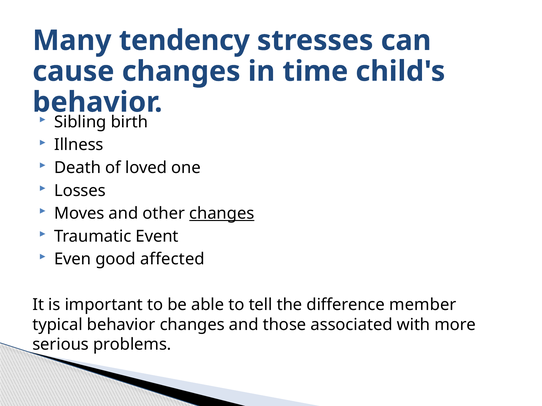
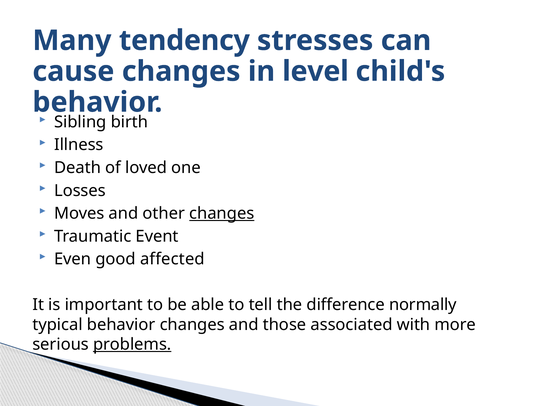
time: time -> level (315, 71)
member: member -> normally (423, 305)
problems underline: none -> present (132, 345)
